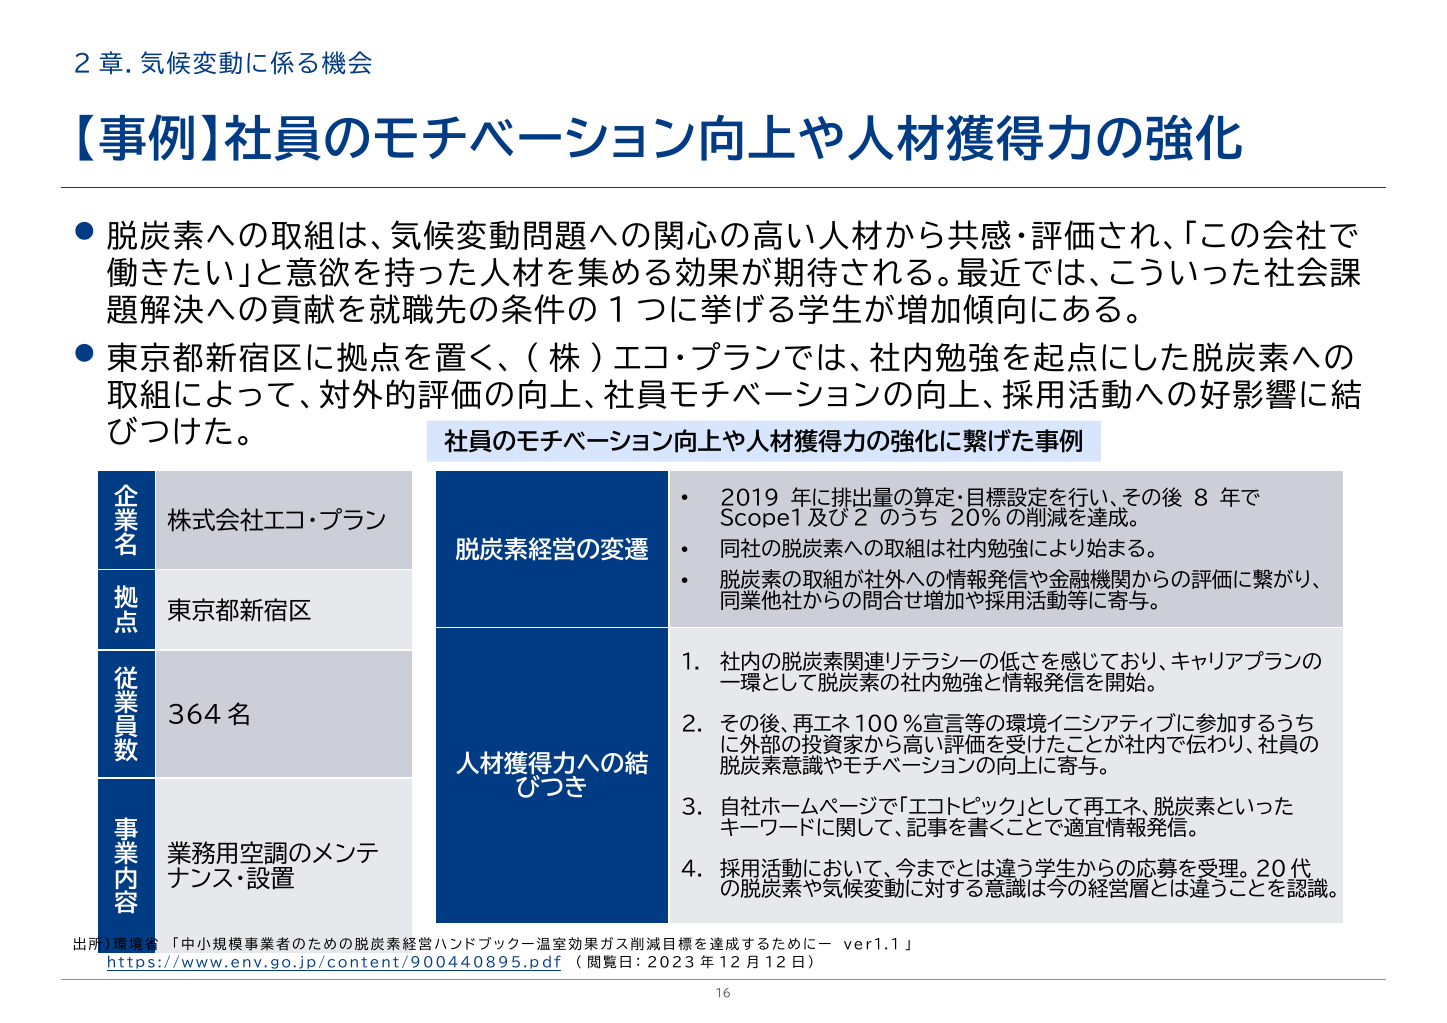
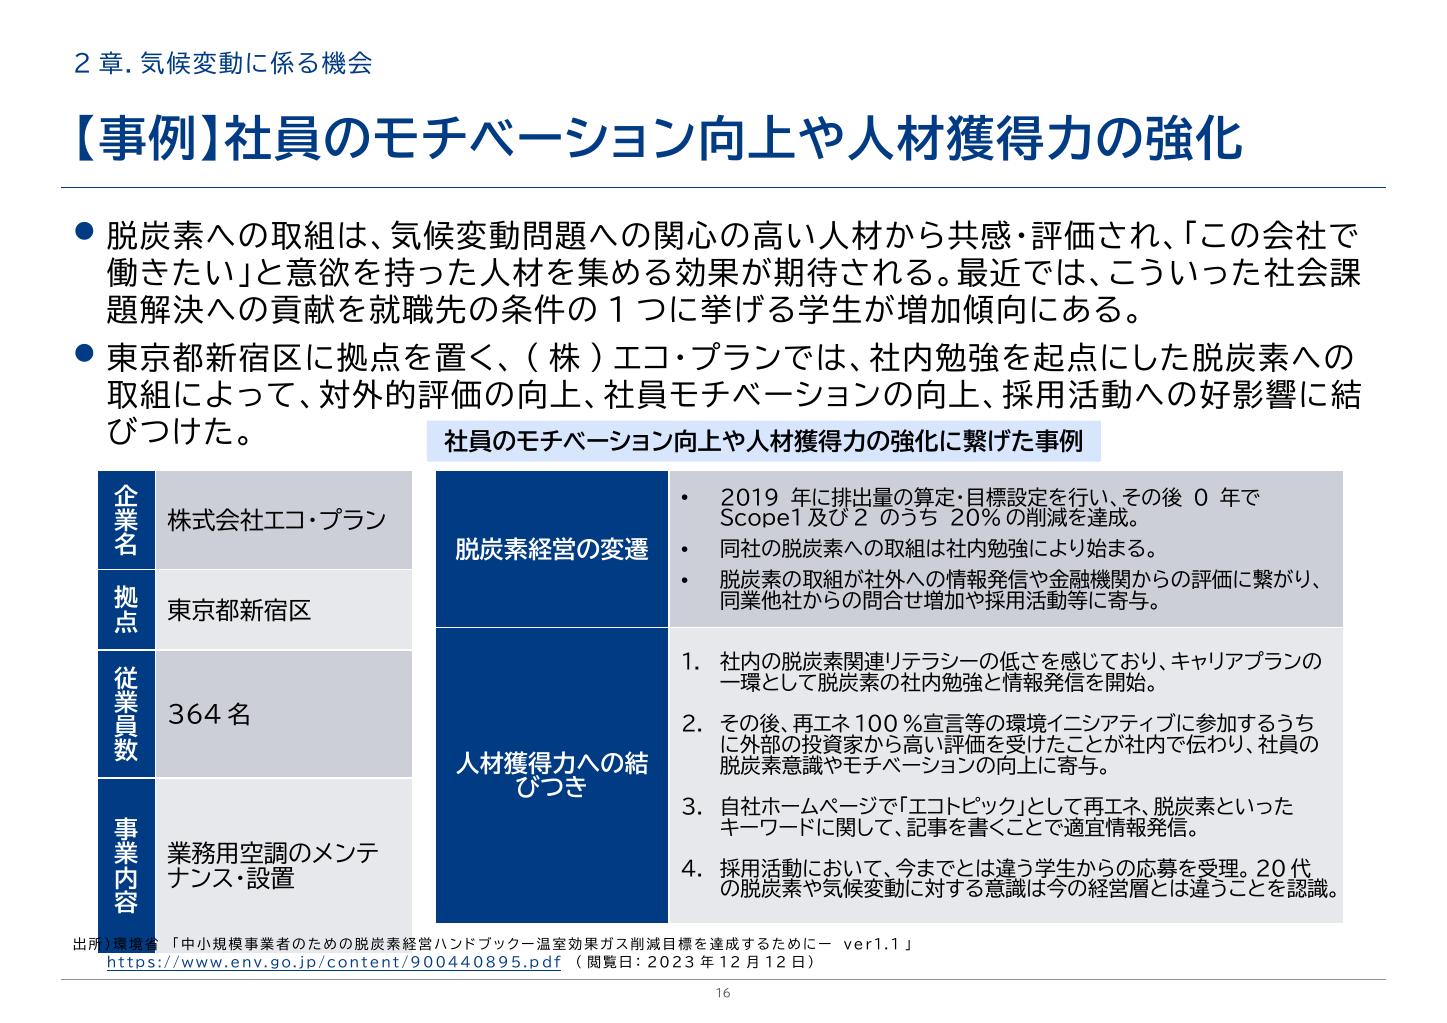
8: 8 -> 0 (1201, 498)
